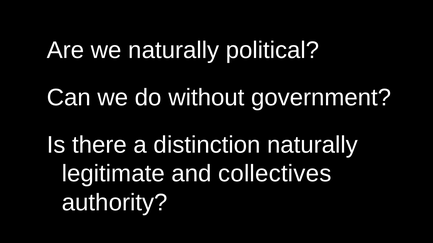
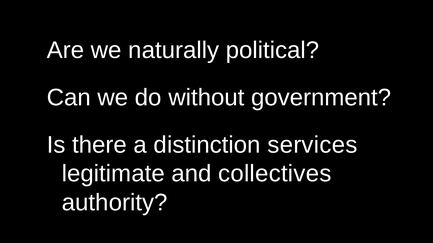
distinction naturally: naturally -> services (312, 145)
